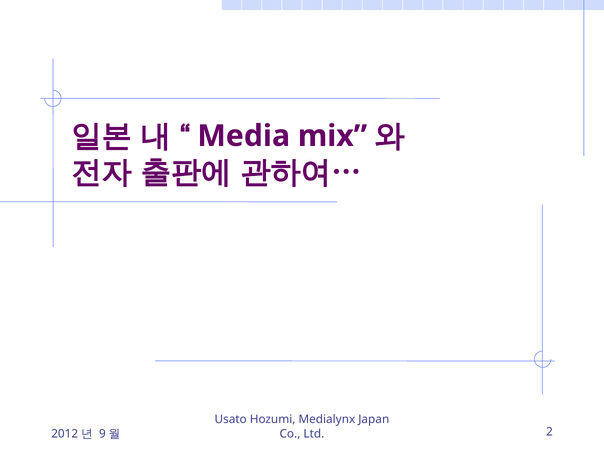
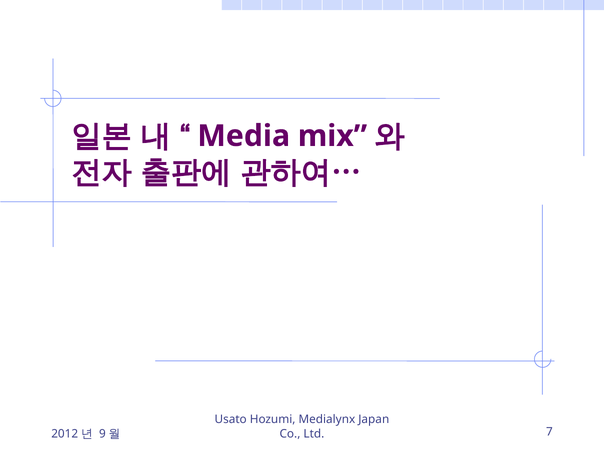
2: 2 -> 7 (549, 432)
